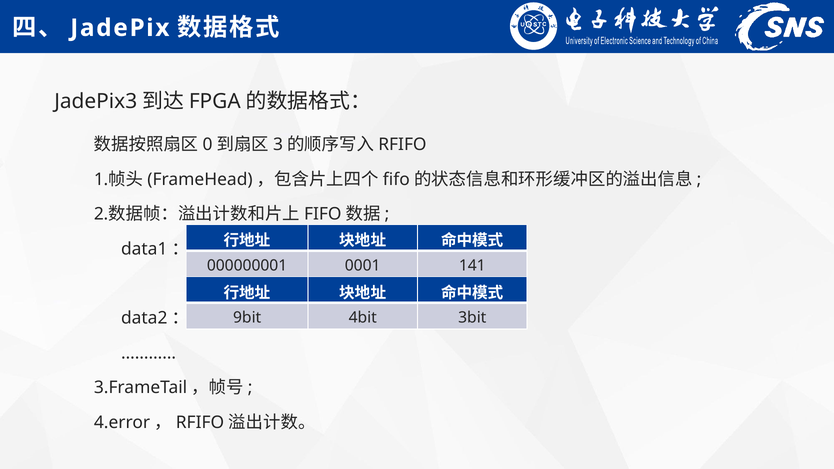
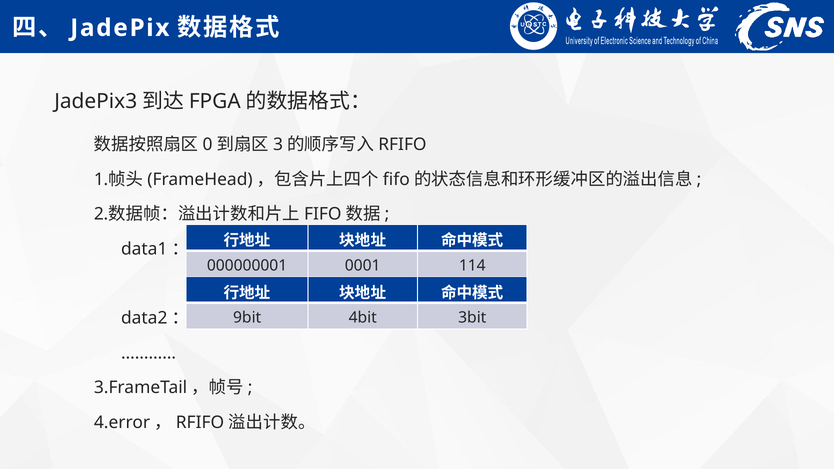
141: 141 -> 114 (472, 265)
